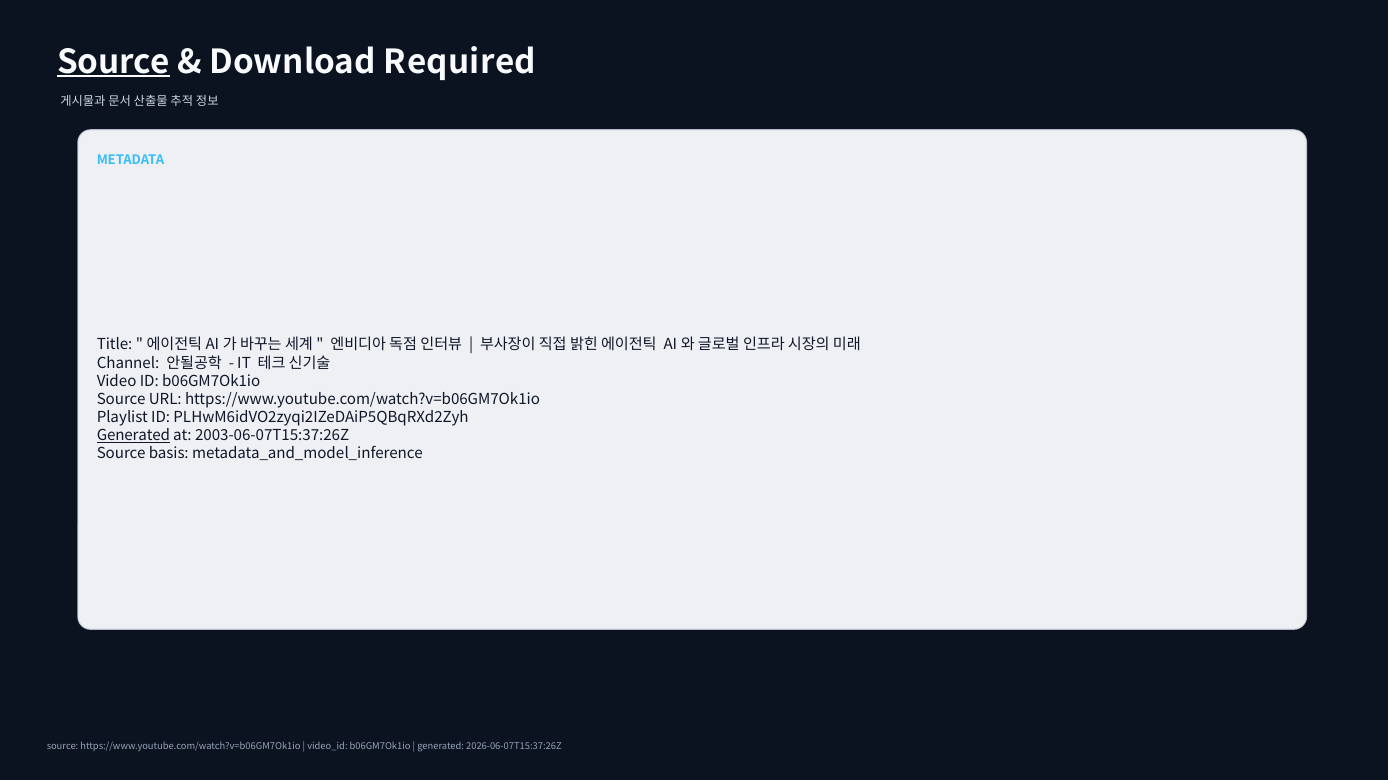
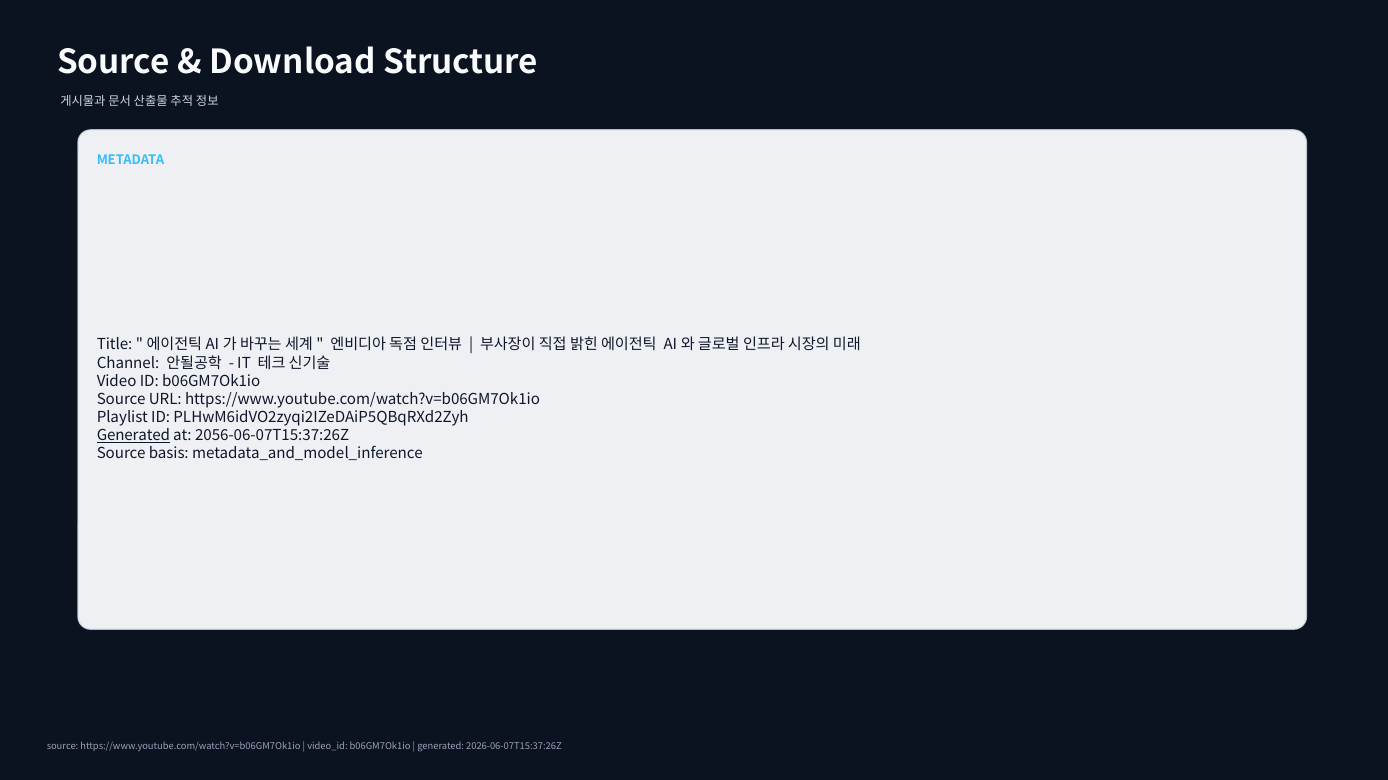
Source underline: present -> none (114, 62)
Required: Required -> Structure (460, 62)
2003-06-07T15:37:26Z: 2003-06-07T15:37:26Z -> 2056-06-07T15:37:26Z (272, 436)
